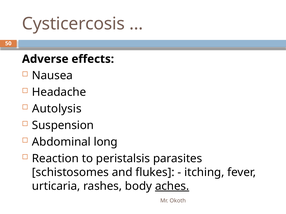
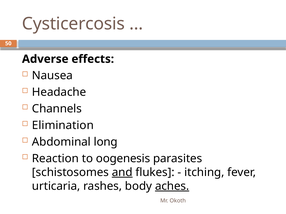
Autolysis: Autolysis -> Channels (57, 109)
Suspension: Suspension -> Elimination (63, 126)
peristalsis: peristalsis -> oogenesis (123, 159)
and underline: none -> present (122, 173)
